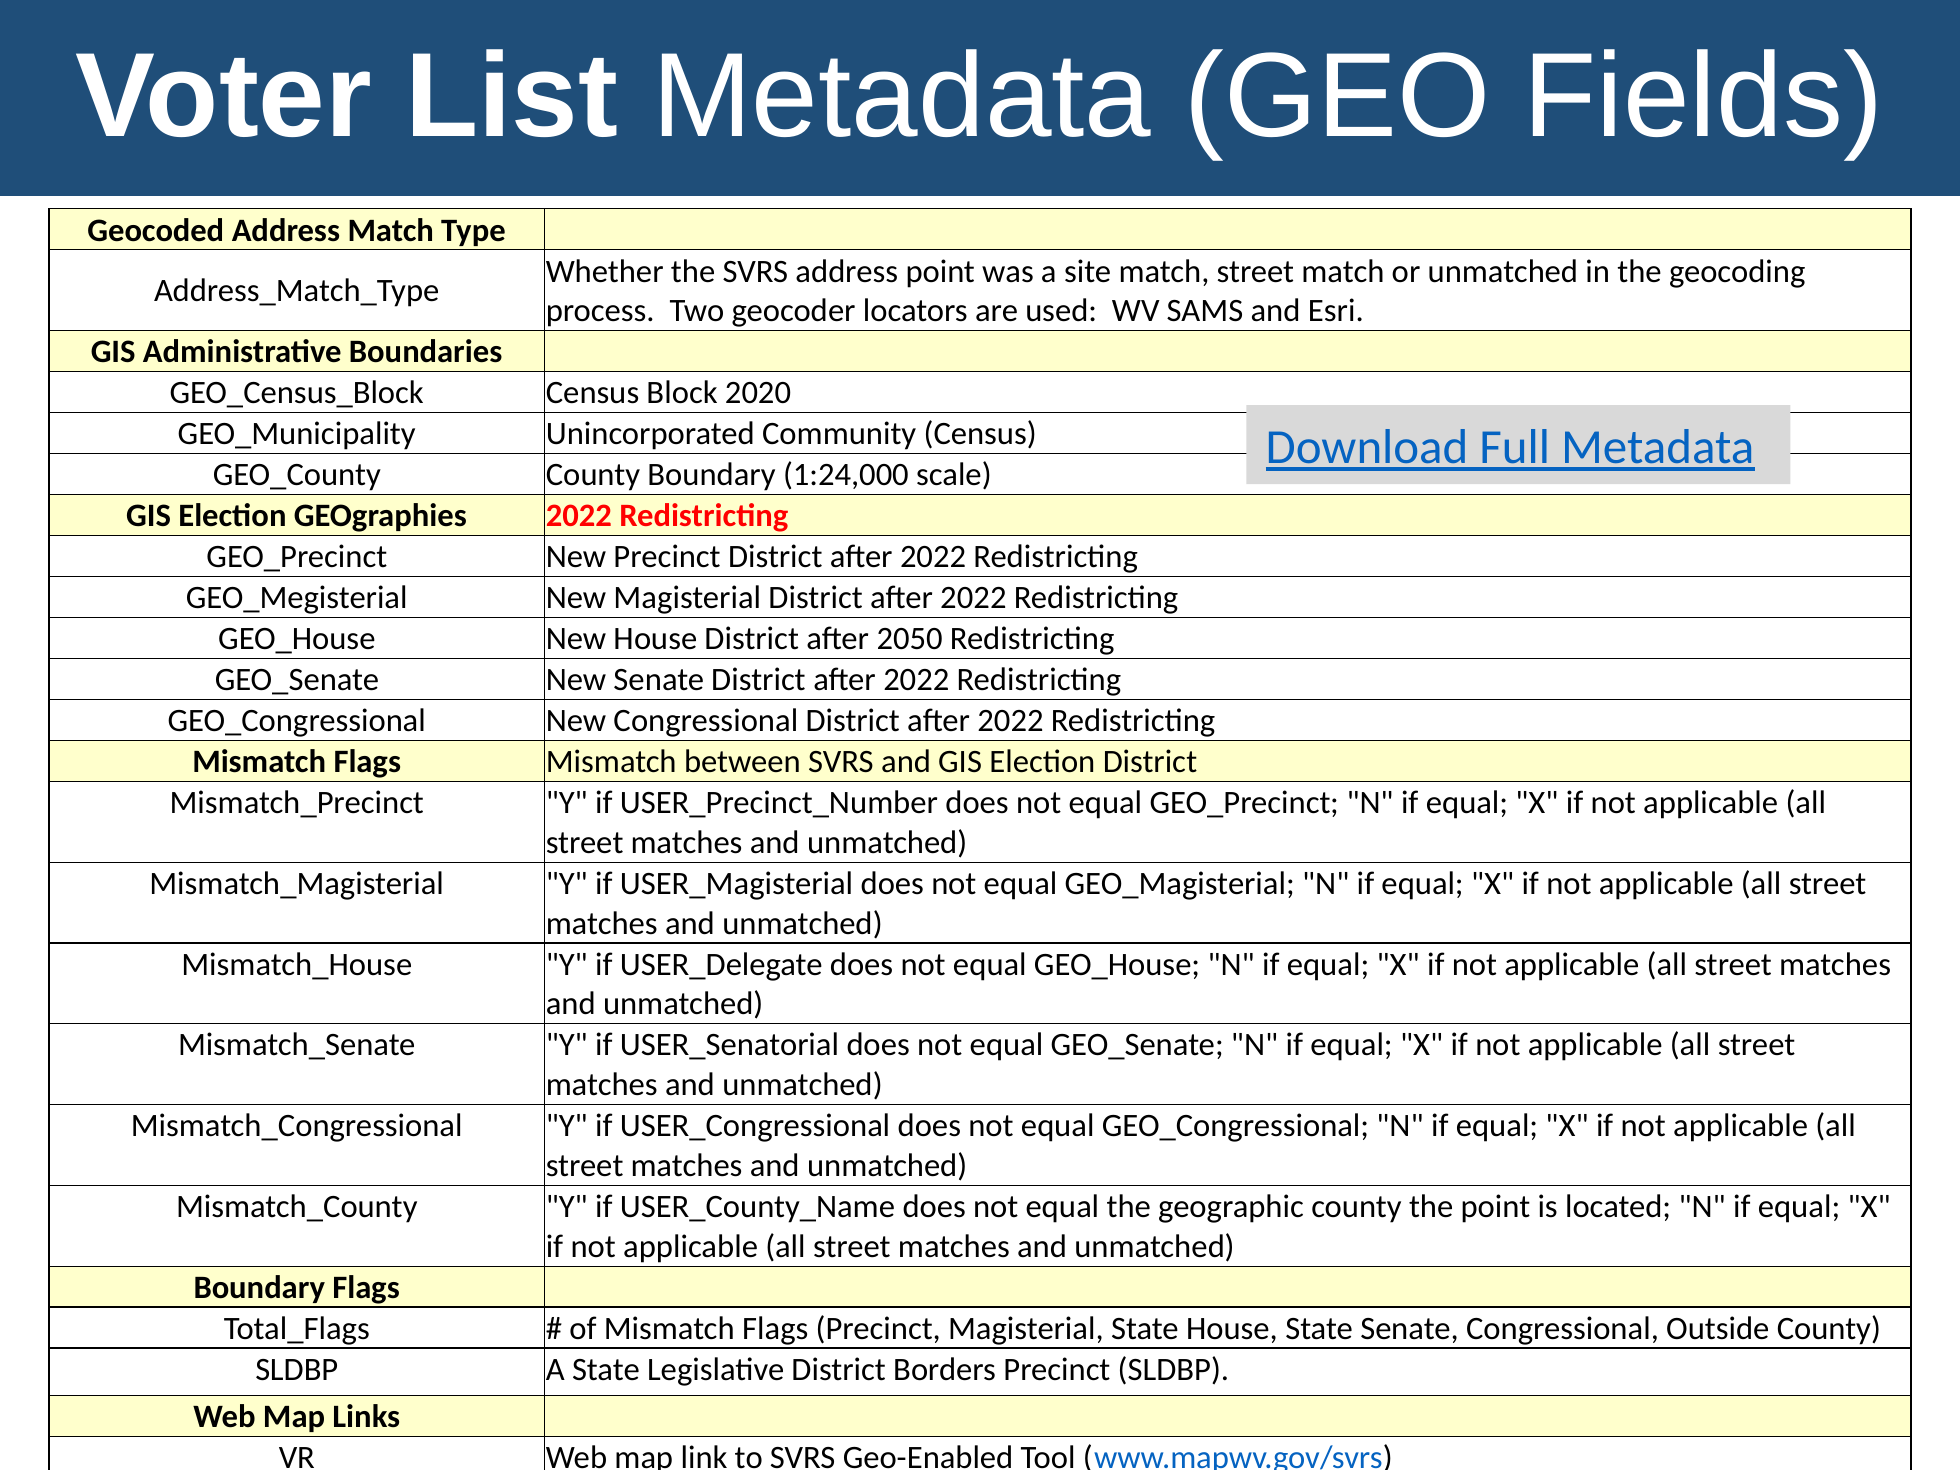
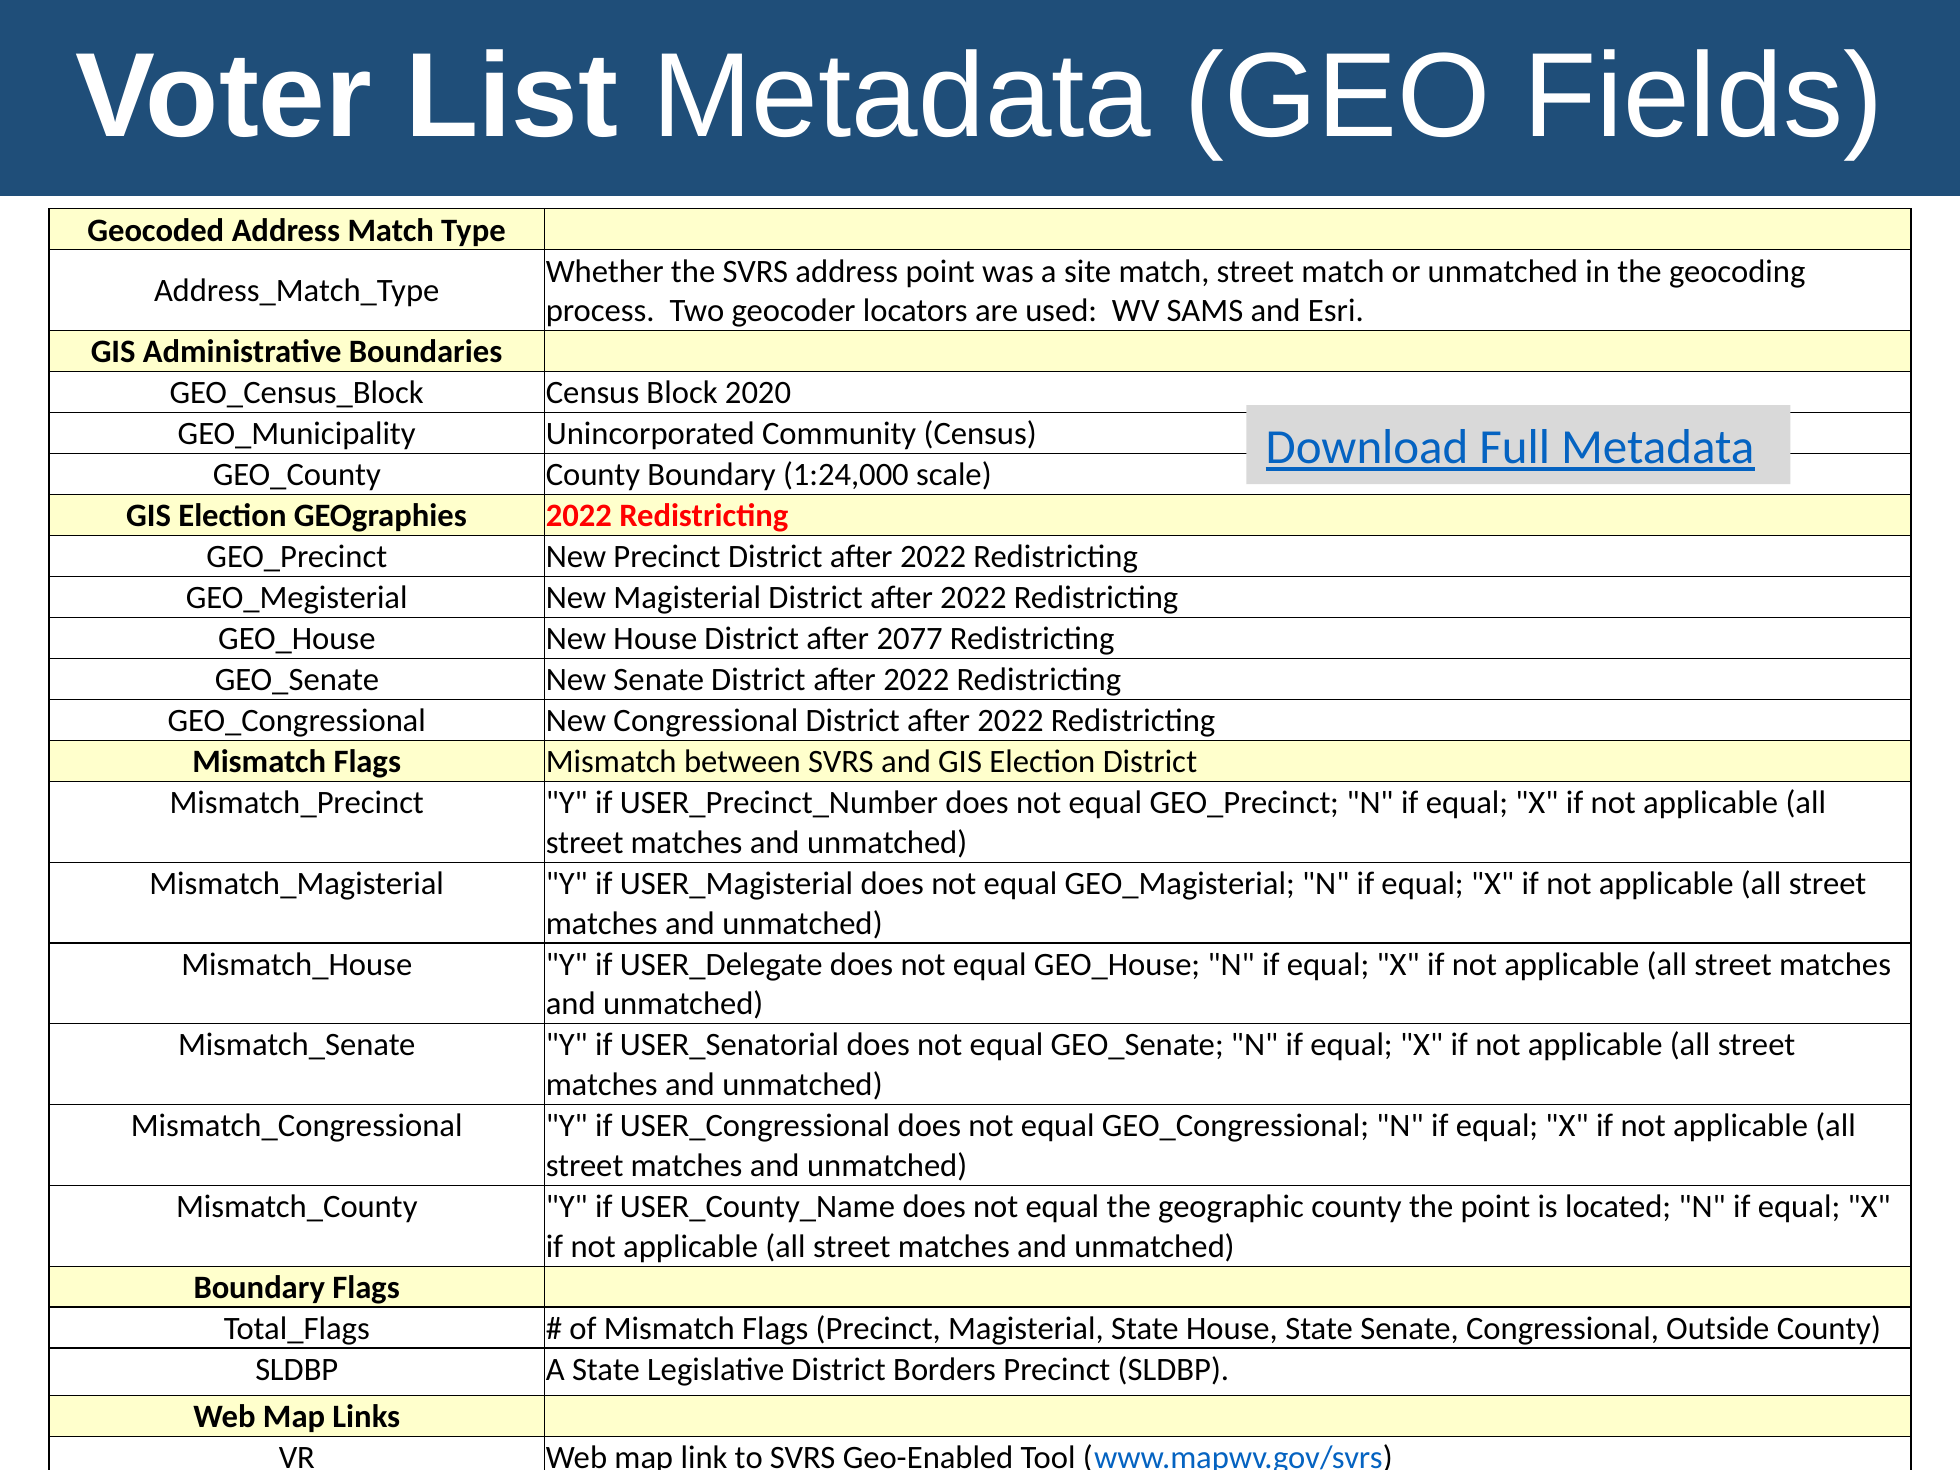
2050: 2050 -> 2077 (910, 639)
